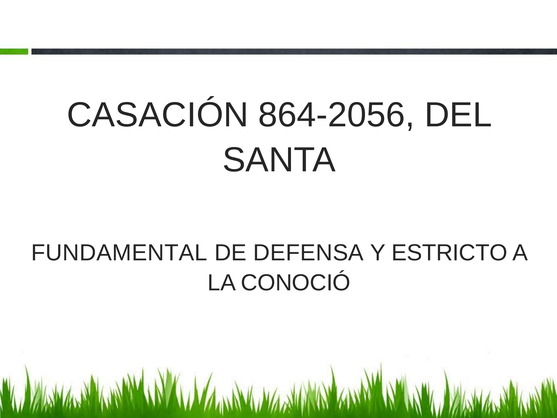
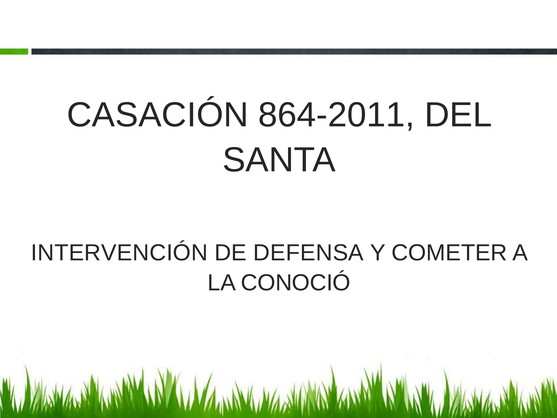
864-2056: 864-2056 -> 864-2011 (337, 115)
FUNDAMENTAL: FUNDAMENTAL -> INTERVENCIÓN (119, 253)
ESTRICTO: ESTRICTO -> COMETER (449, 253)
